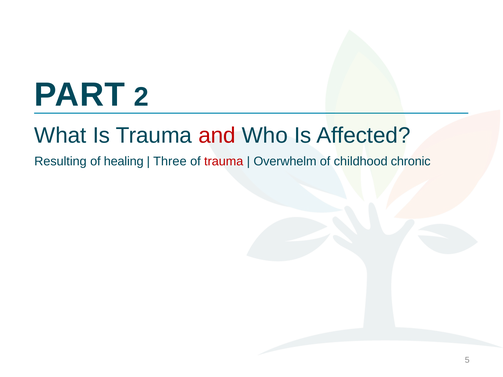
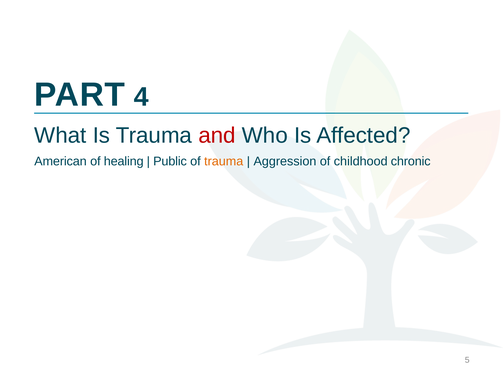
2: 2 -> 4 (141, 97)
Resulting: Resulting -> American (61, 162)
Three: Three -> Public (170, 162)
trauma colour: red -> orange (224, 162)
Overwhelm: Overwhelm -> Aggression (285, 162)
